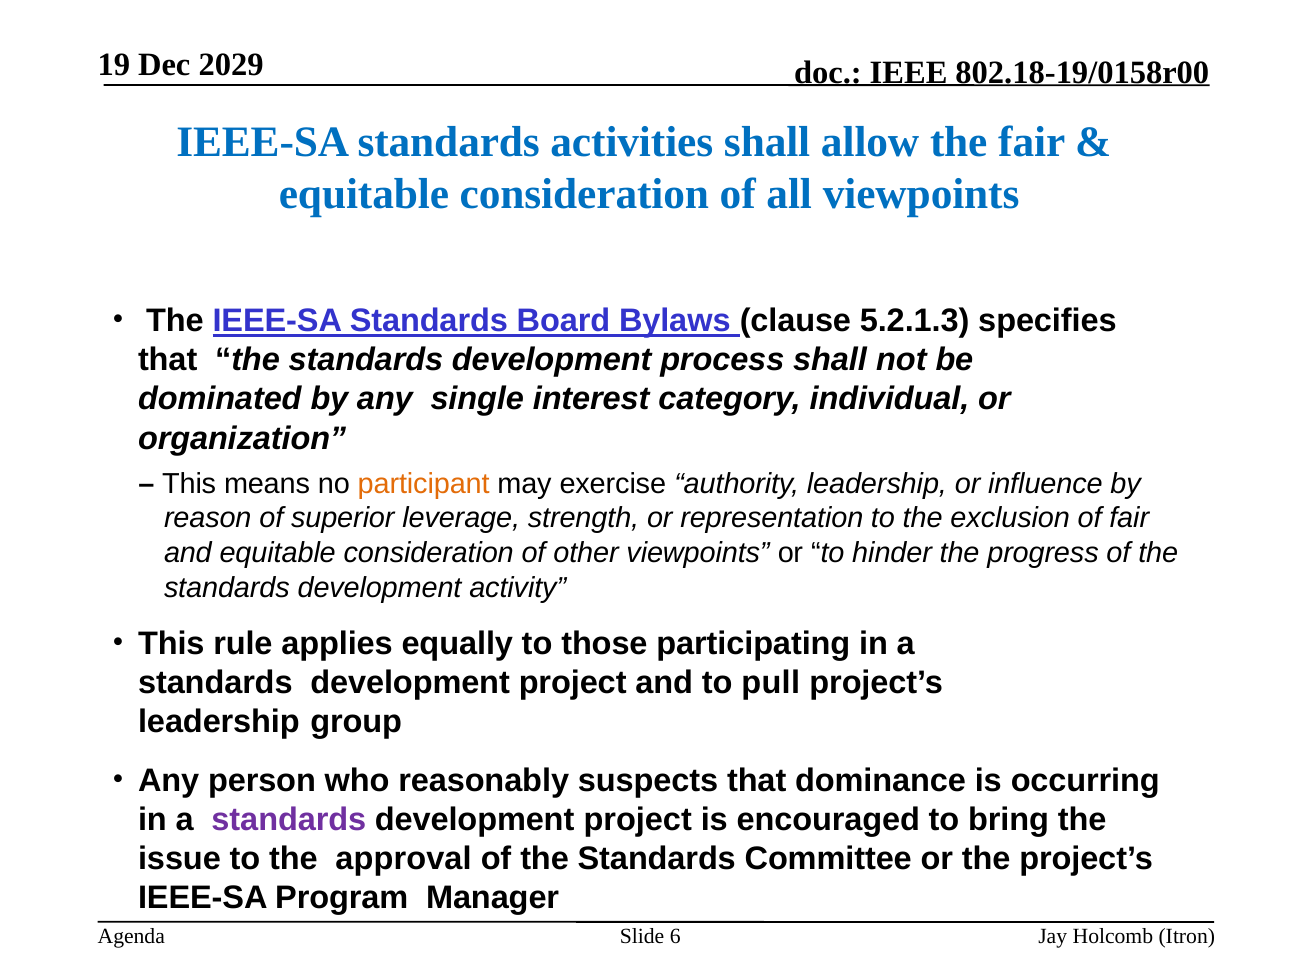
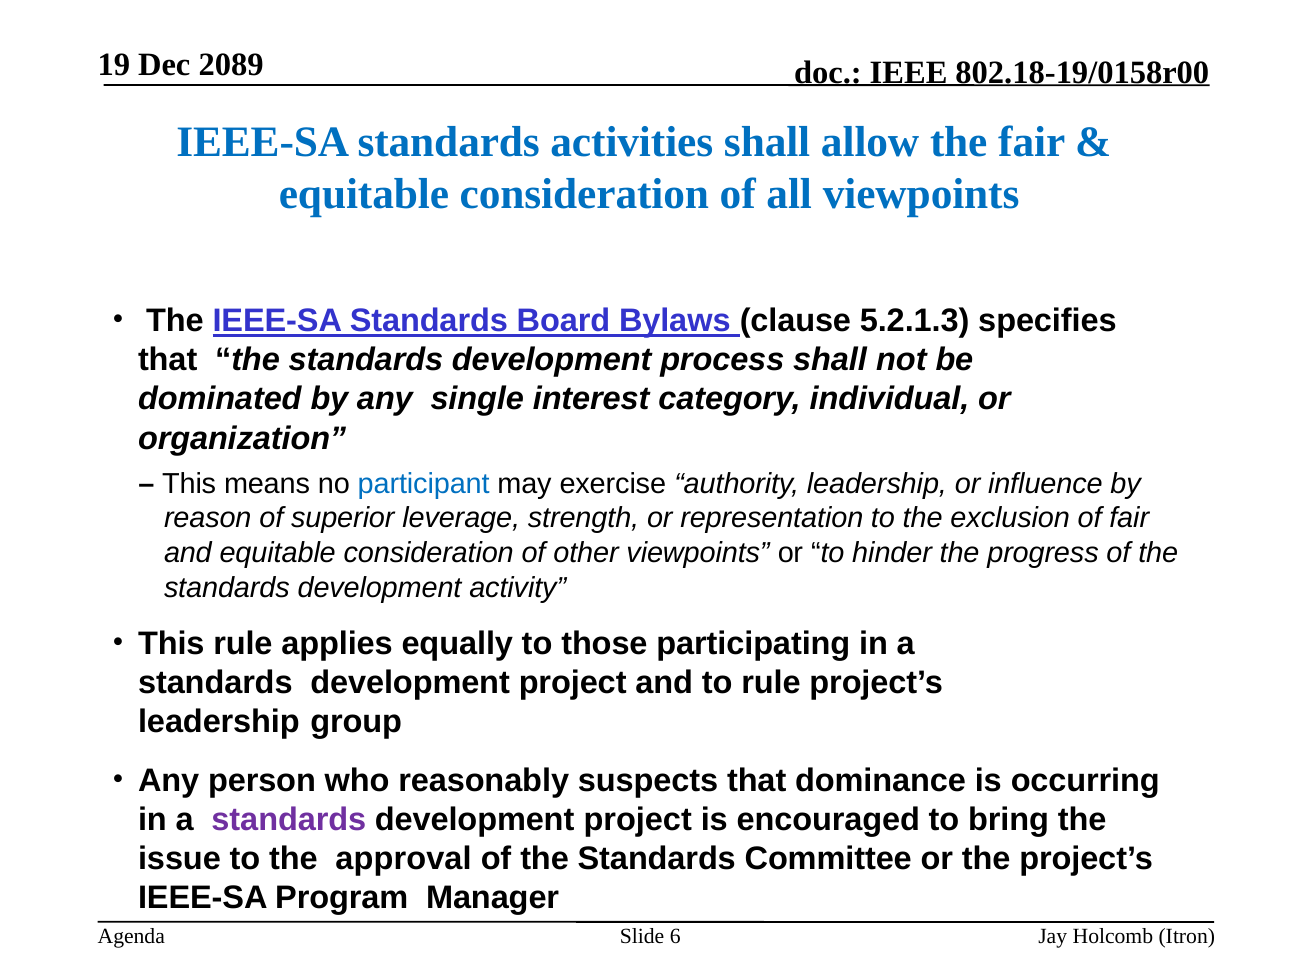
2029: 2029 -> 2089 (231, 65)
participant colour: orange -> blue (424, 483)
to pull: pull -> rule (771, 683)
